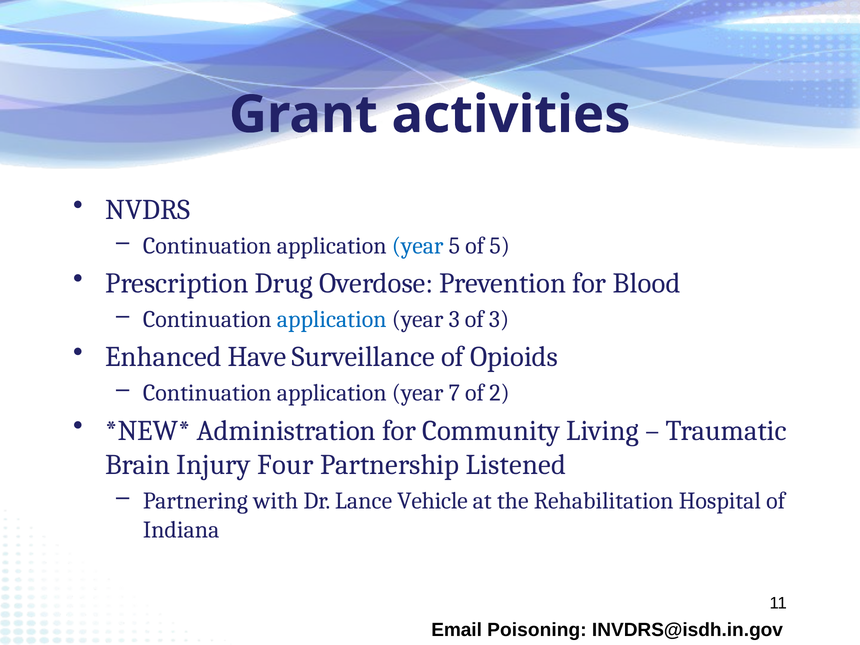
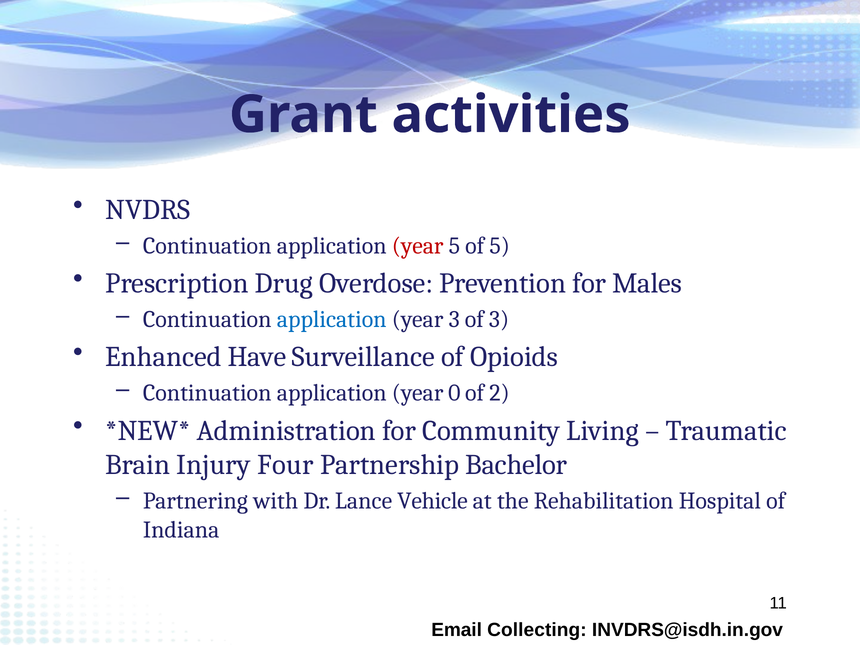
year colour: blue -> red (418, 246)
Blood: Blood -> Males (647, 283)
7: 7 -> 0 (454, 393)
Listened: Listened -> Bachelor (516, 465)
Poisoning: Poisoning -> Collecting (537, 630)
